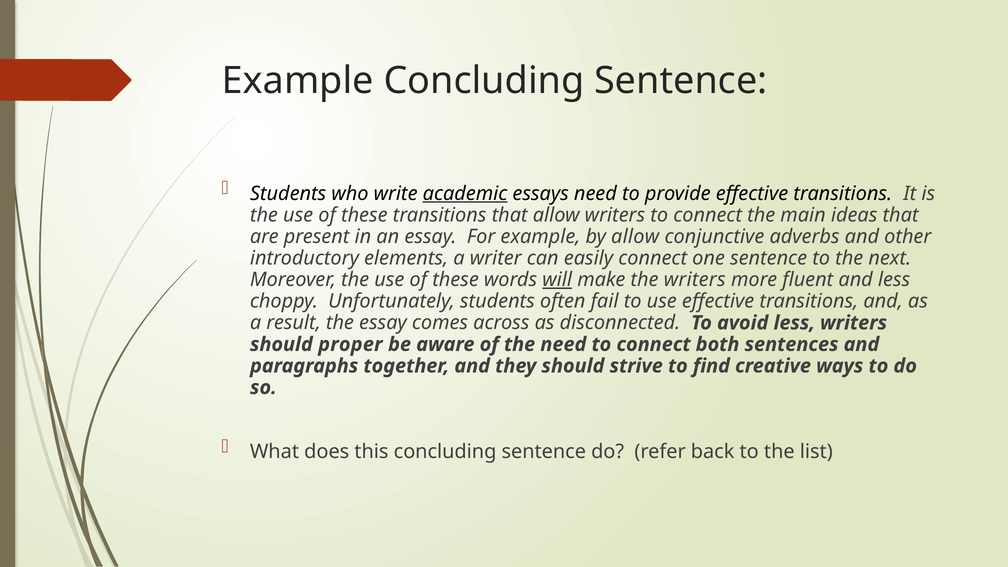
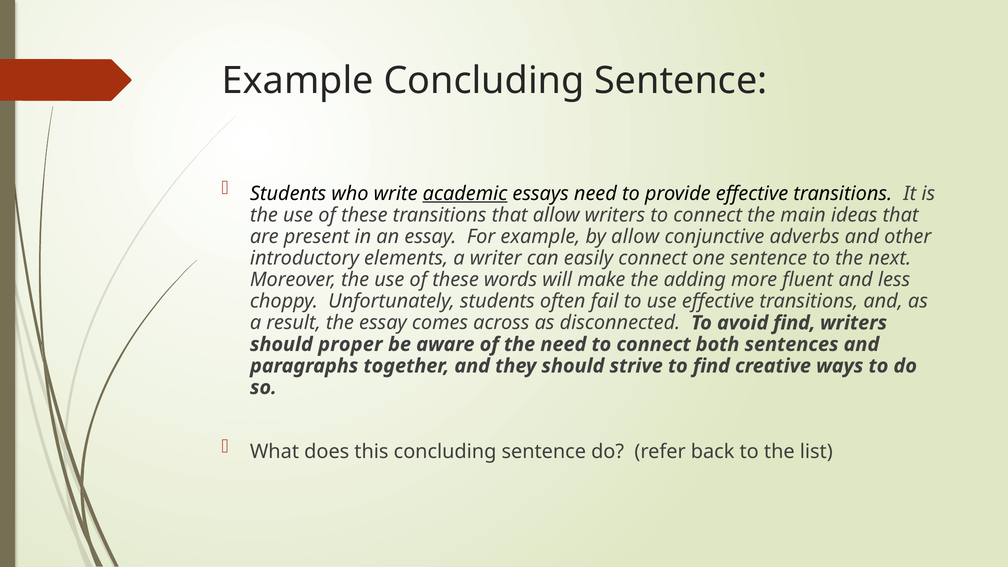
will underline: present -> none (557, 280)
the writers: writers -> adding (695, 280)
avoid less: less -> find (794, 323)
